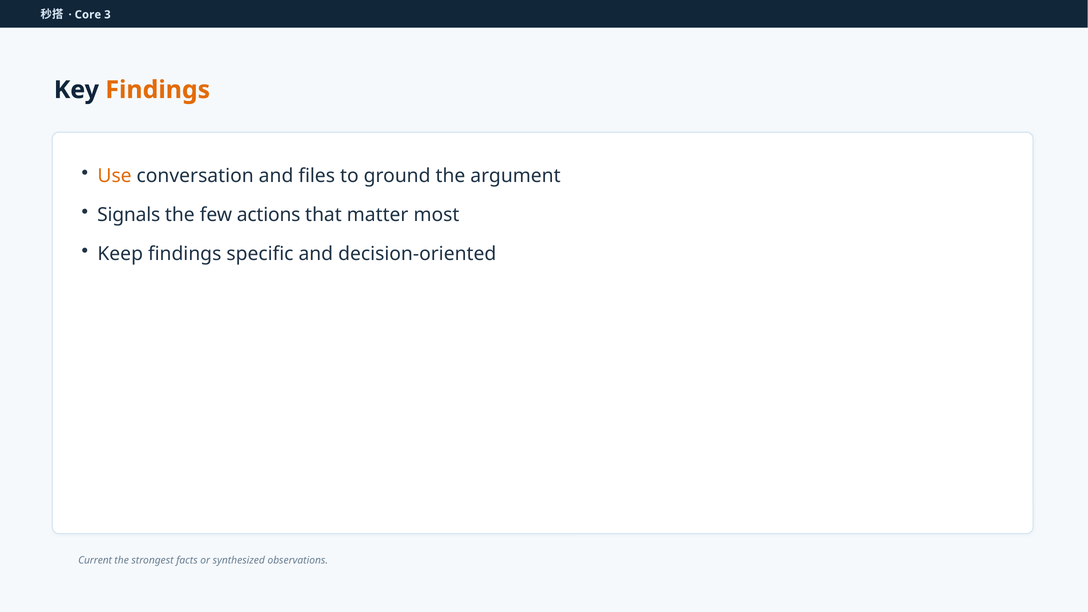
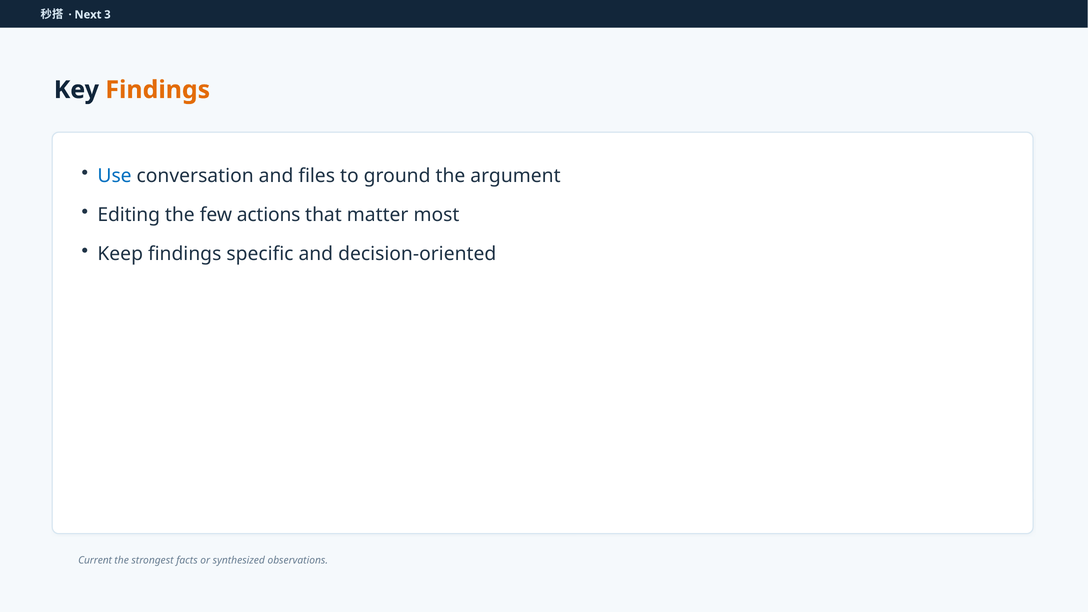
Core: Core -> Next (88, 15)
Use colour: orange -> blue (115, 176)
Signals: Signals -> Editing (129, 215)
